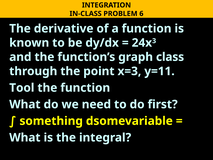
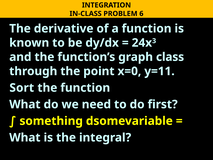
x=3: x=3 -> x=0 (129, 71)
Tool: Tool -> Sort (22, 88)
